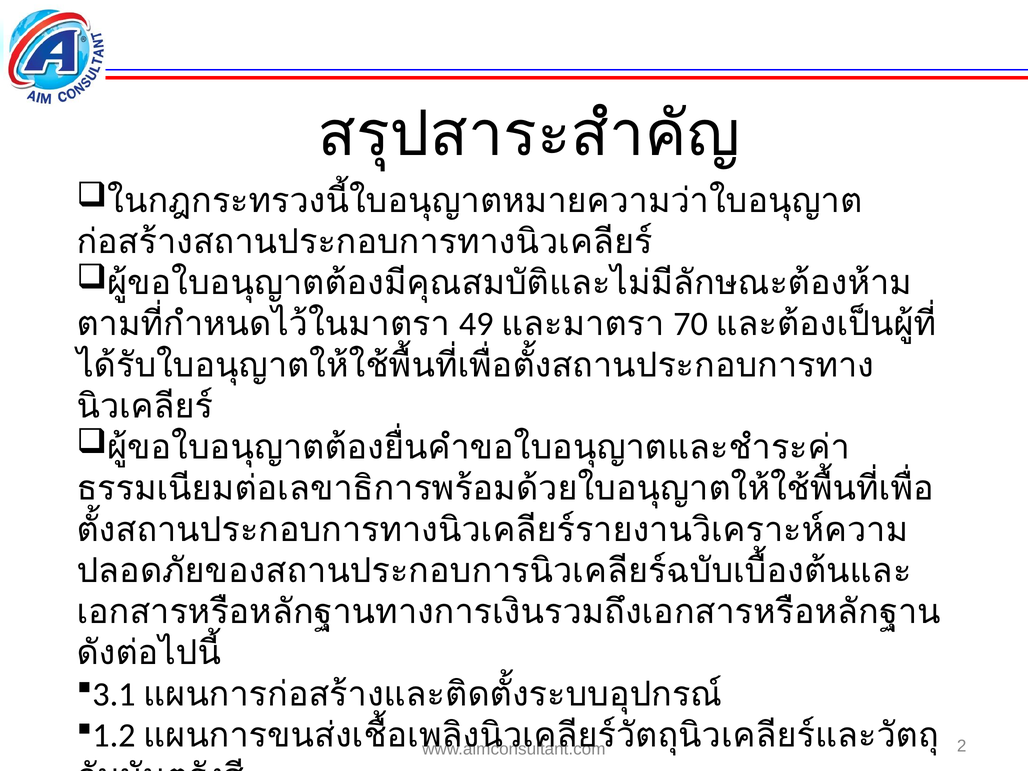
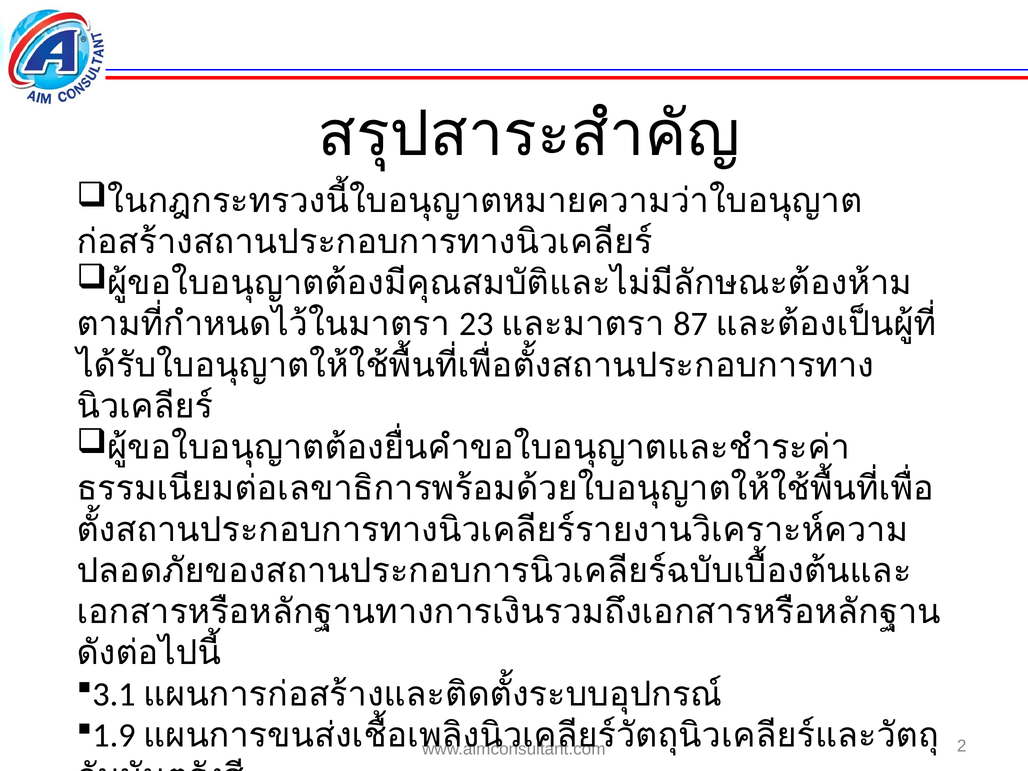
49: 49 -> 23 (476, 324)
70: 70 -> 87 (691, 324)
1.2: 1.2 -> 1.9 (114, 735)
